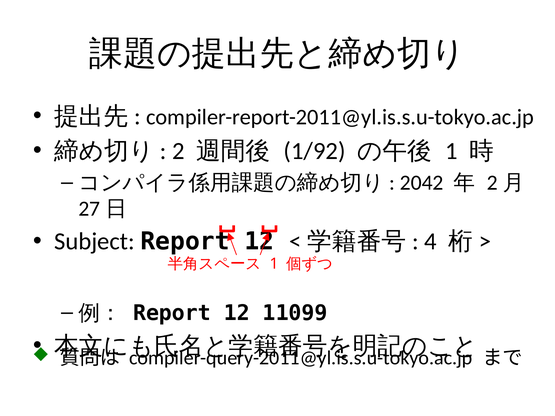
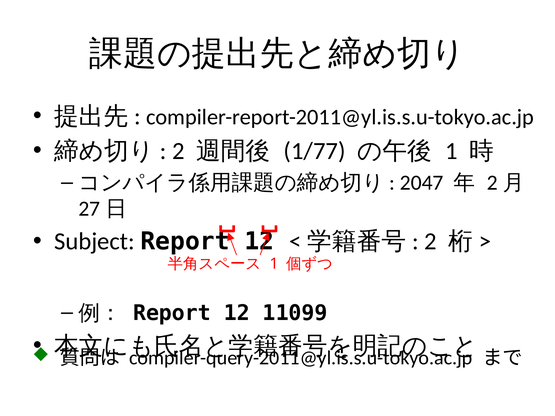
1/92: 1/92 -> 1/77 (315, 151)
2042: 2042 -> 2047 (422, 183)
4: 4 -> 2 (430, 242)
